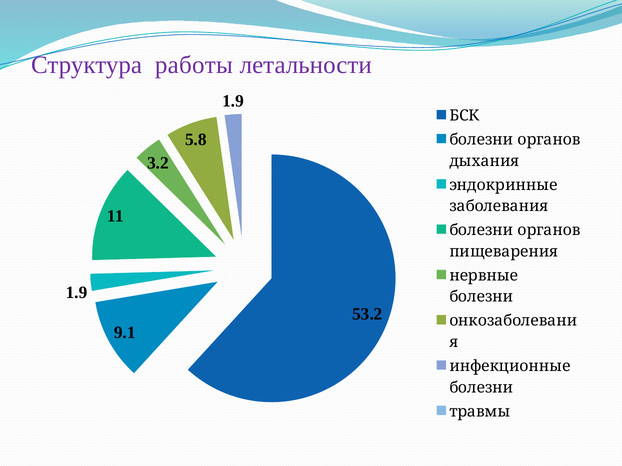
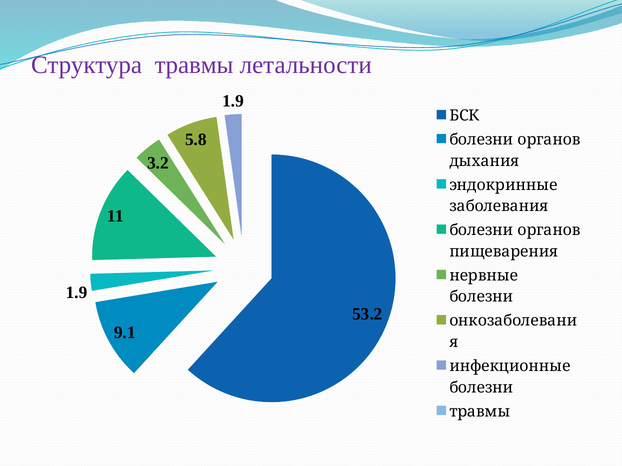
Структура работы: работы -> травмы (194, 65)
